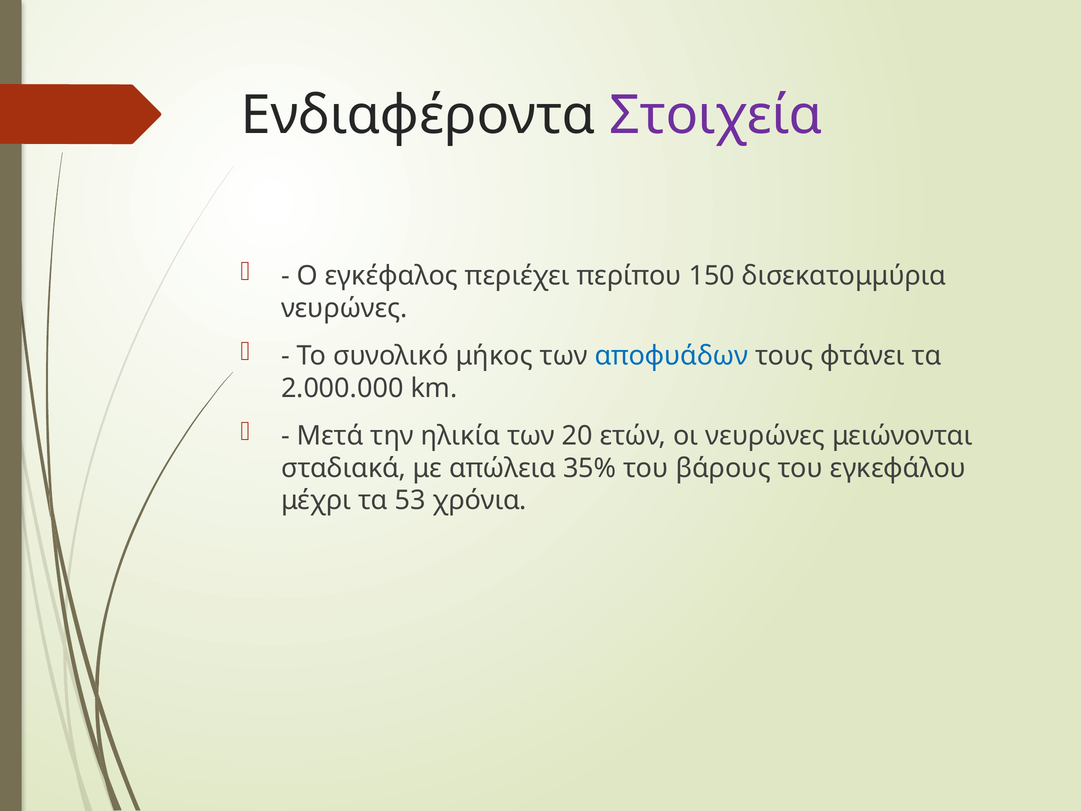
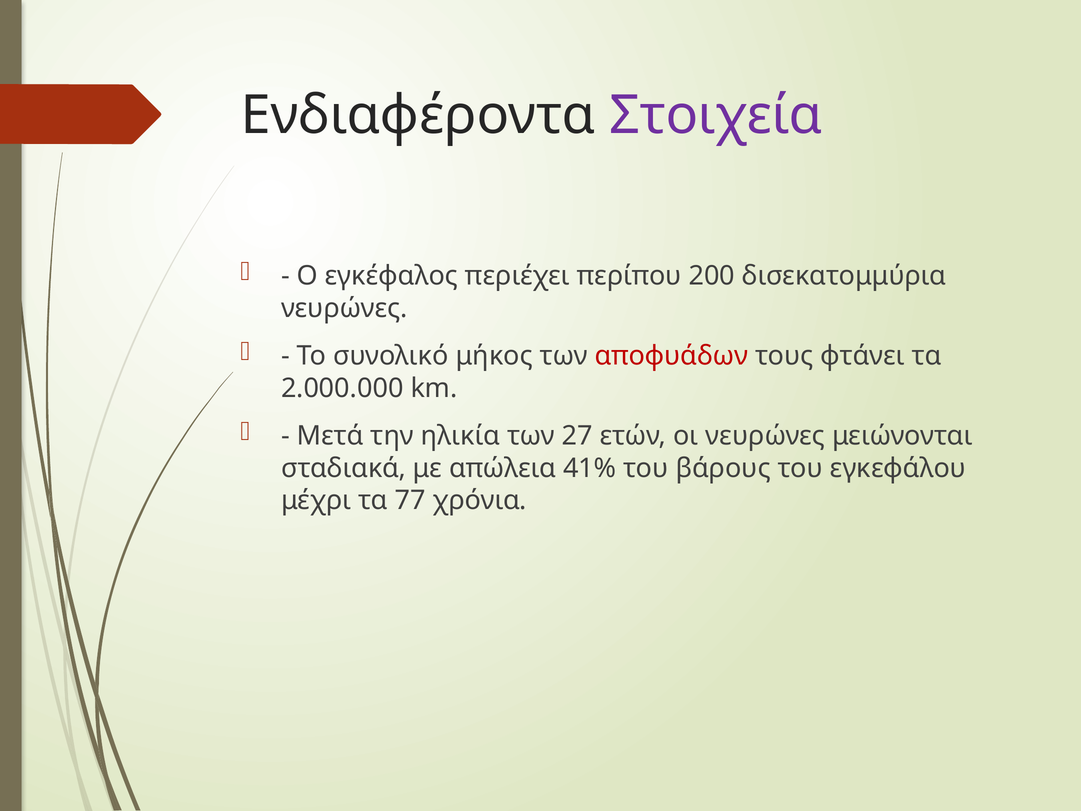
150: 150 -> 200 (712, 276)
αποφυάδων colour: blue -> red (671, 356)
20: 20 -> 27 (577, 436)
35%: 35% -> 41% (590, 468)
53: 53 -> 77 (410, 500)
